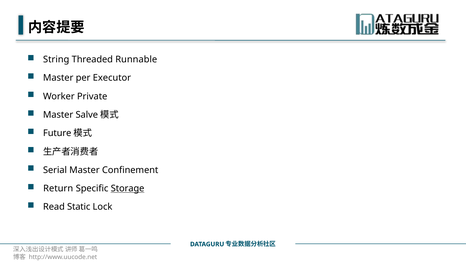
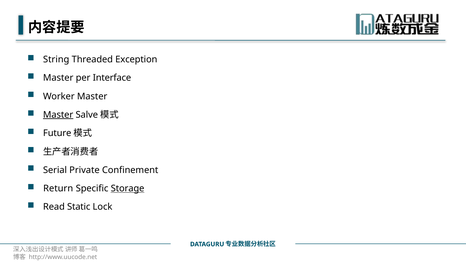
Runnable: Runnable -> Exception (136, 60)
Executor: Executor -> Interface (112, 78)
Worker Private: Private -> Master (92, 96)
Master underline: none -> present (58, 115)
Serial Master: Master -> Private (84, 170)
